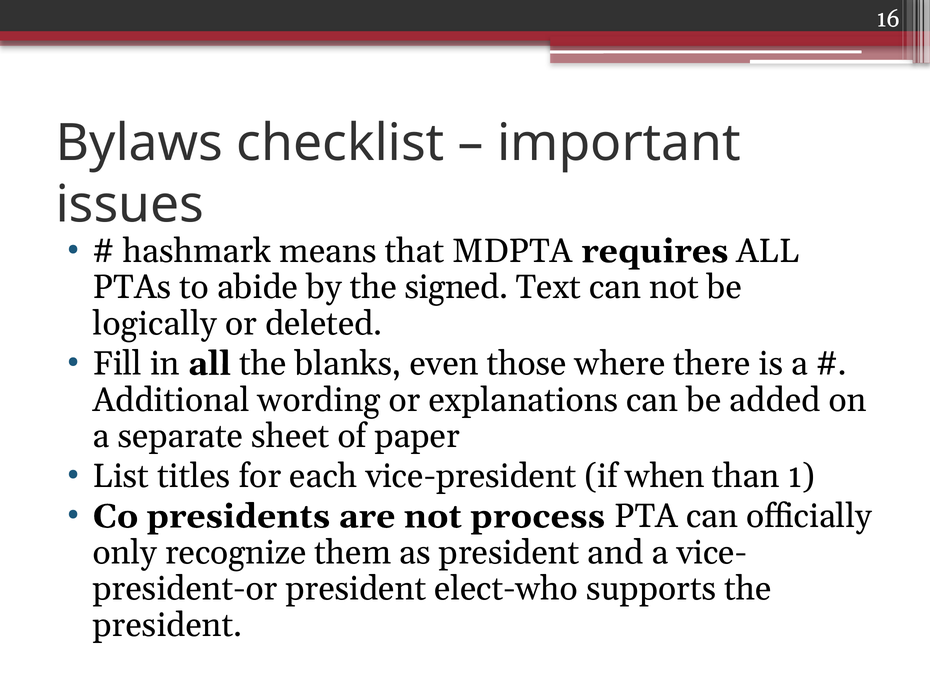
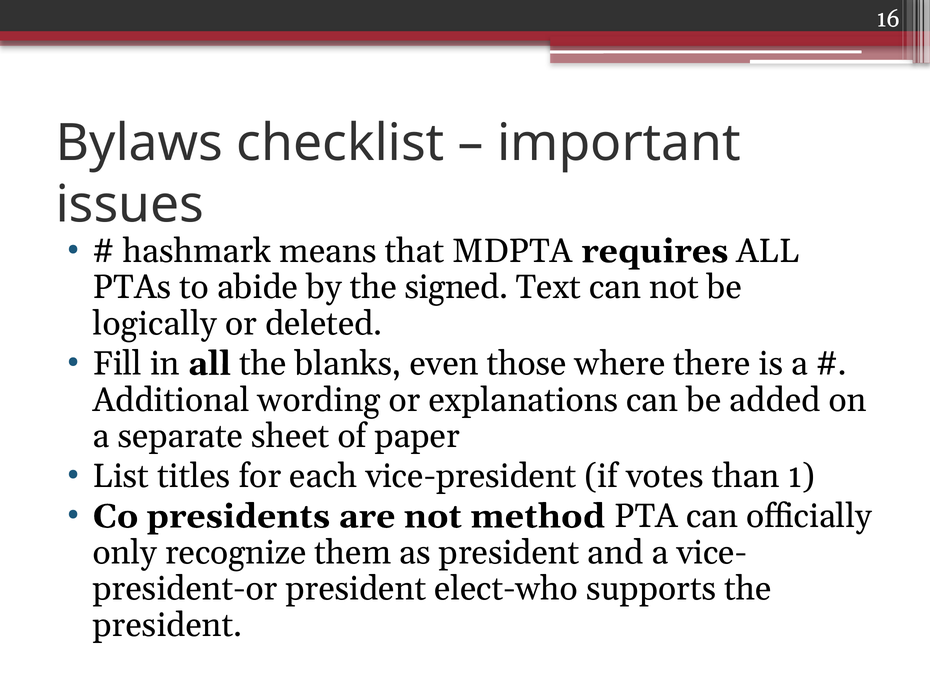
when: when -> votes (665, 477)
process: process -> method (538, 517)
